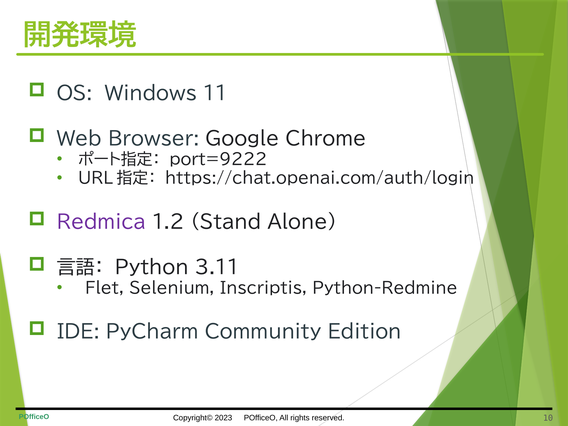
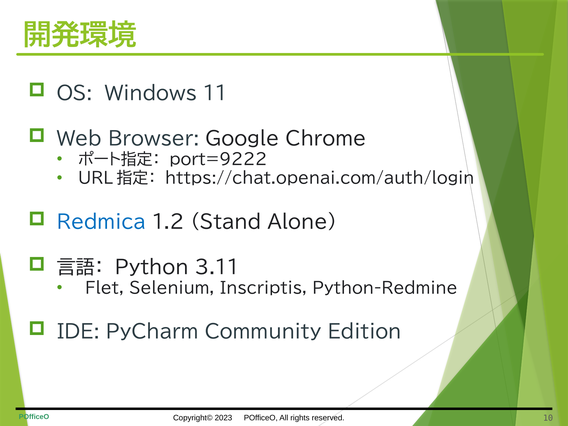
Redmica colour: purple -> blue (101, 222)
